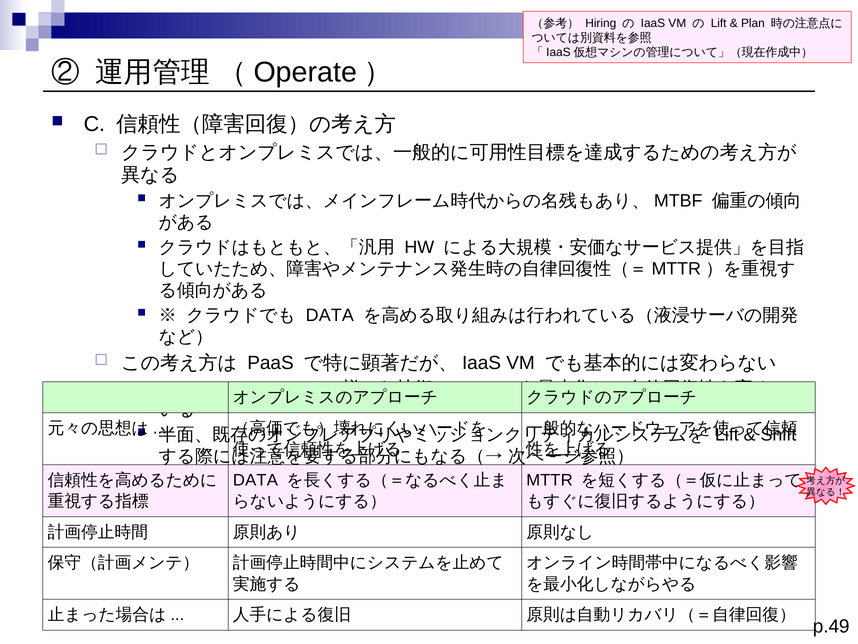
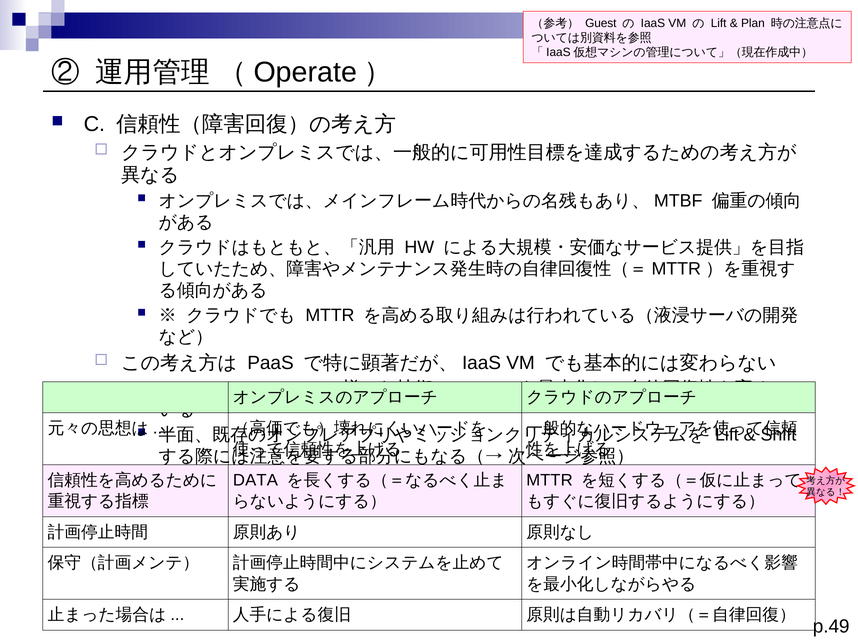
Hiring: Hiring -> Guest (601, 23)
DATA: DATA -> MTTR (330, 315)
